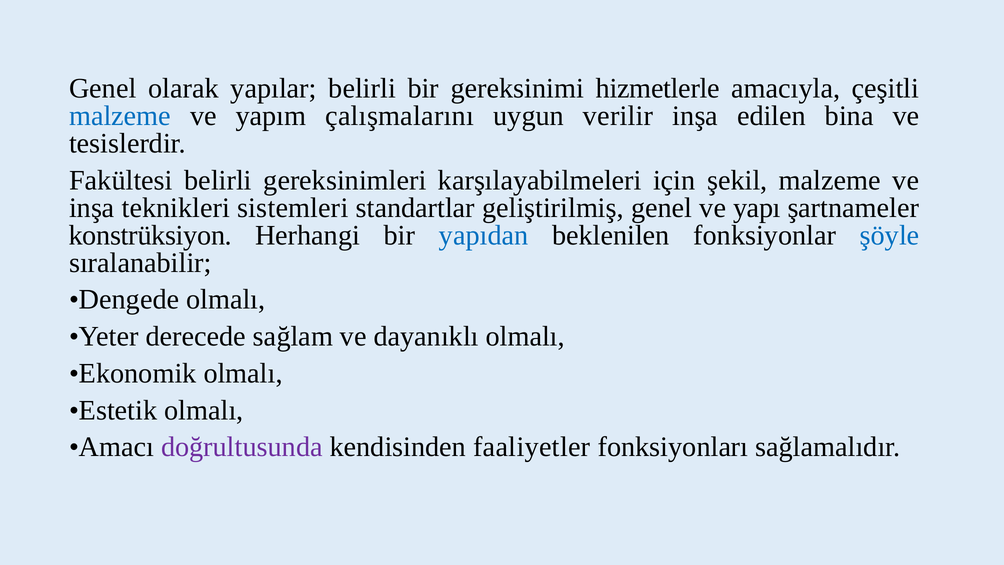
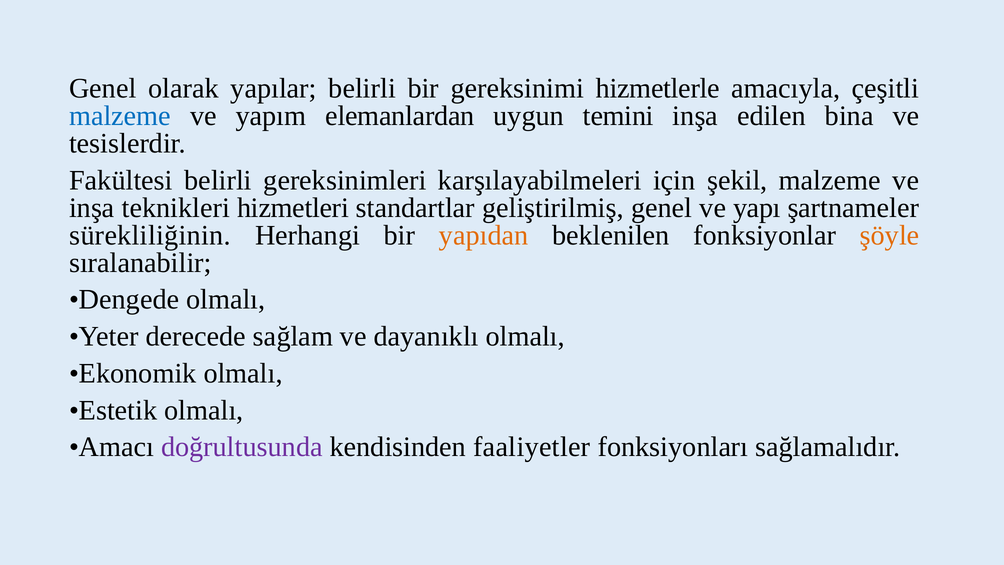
çalışmalarını: çalışmalarını -> elemanlardan (400, 116)
verilir: verilir -> temini (618, 116)
sistemleri: sistemleri -> hizmetleri (293, 208)
konstrüksiyon: konstrüksiyon -> sürekliliğinin (150, 235)
yapıdan colour: blue -> orange (484, 235)
şöyle colour: blue -> orange (890, 235)
